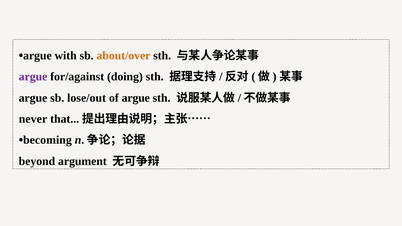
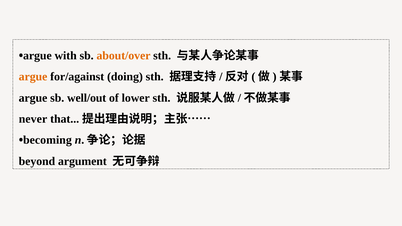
argue colour: purple -> orange (33, 77)
lose/out: lose/out -> well/out (87, 98)
of argue: argue -> lower (136, 98)
